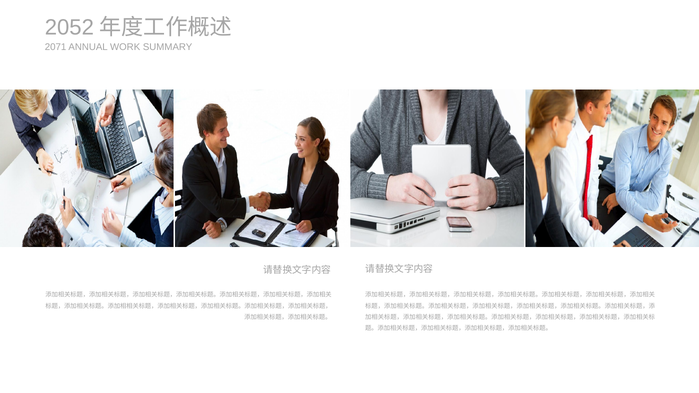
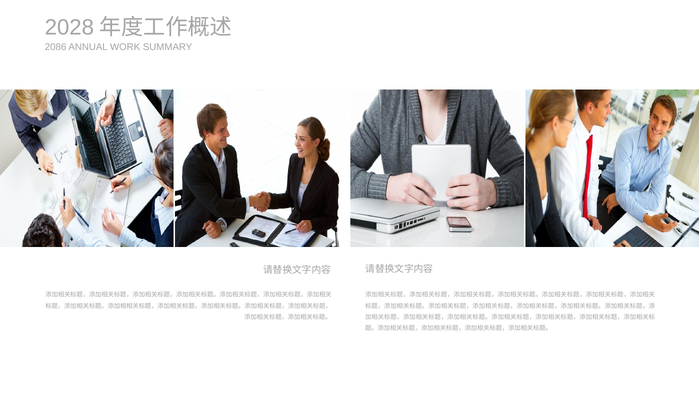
2052: 2052 -> 2028 (69, 28)
2071: 2071 -> 2086 (56, 47)
